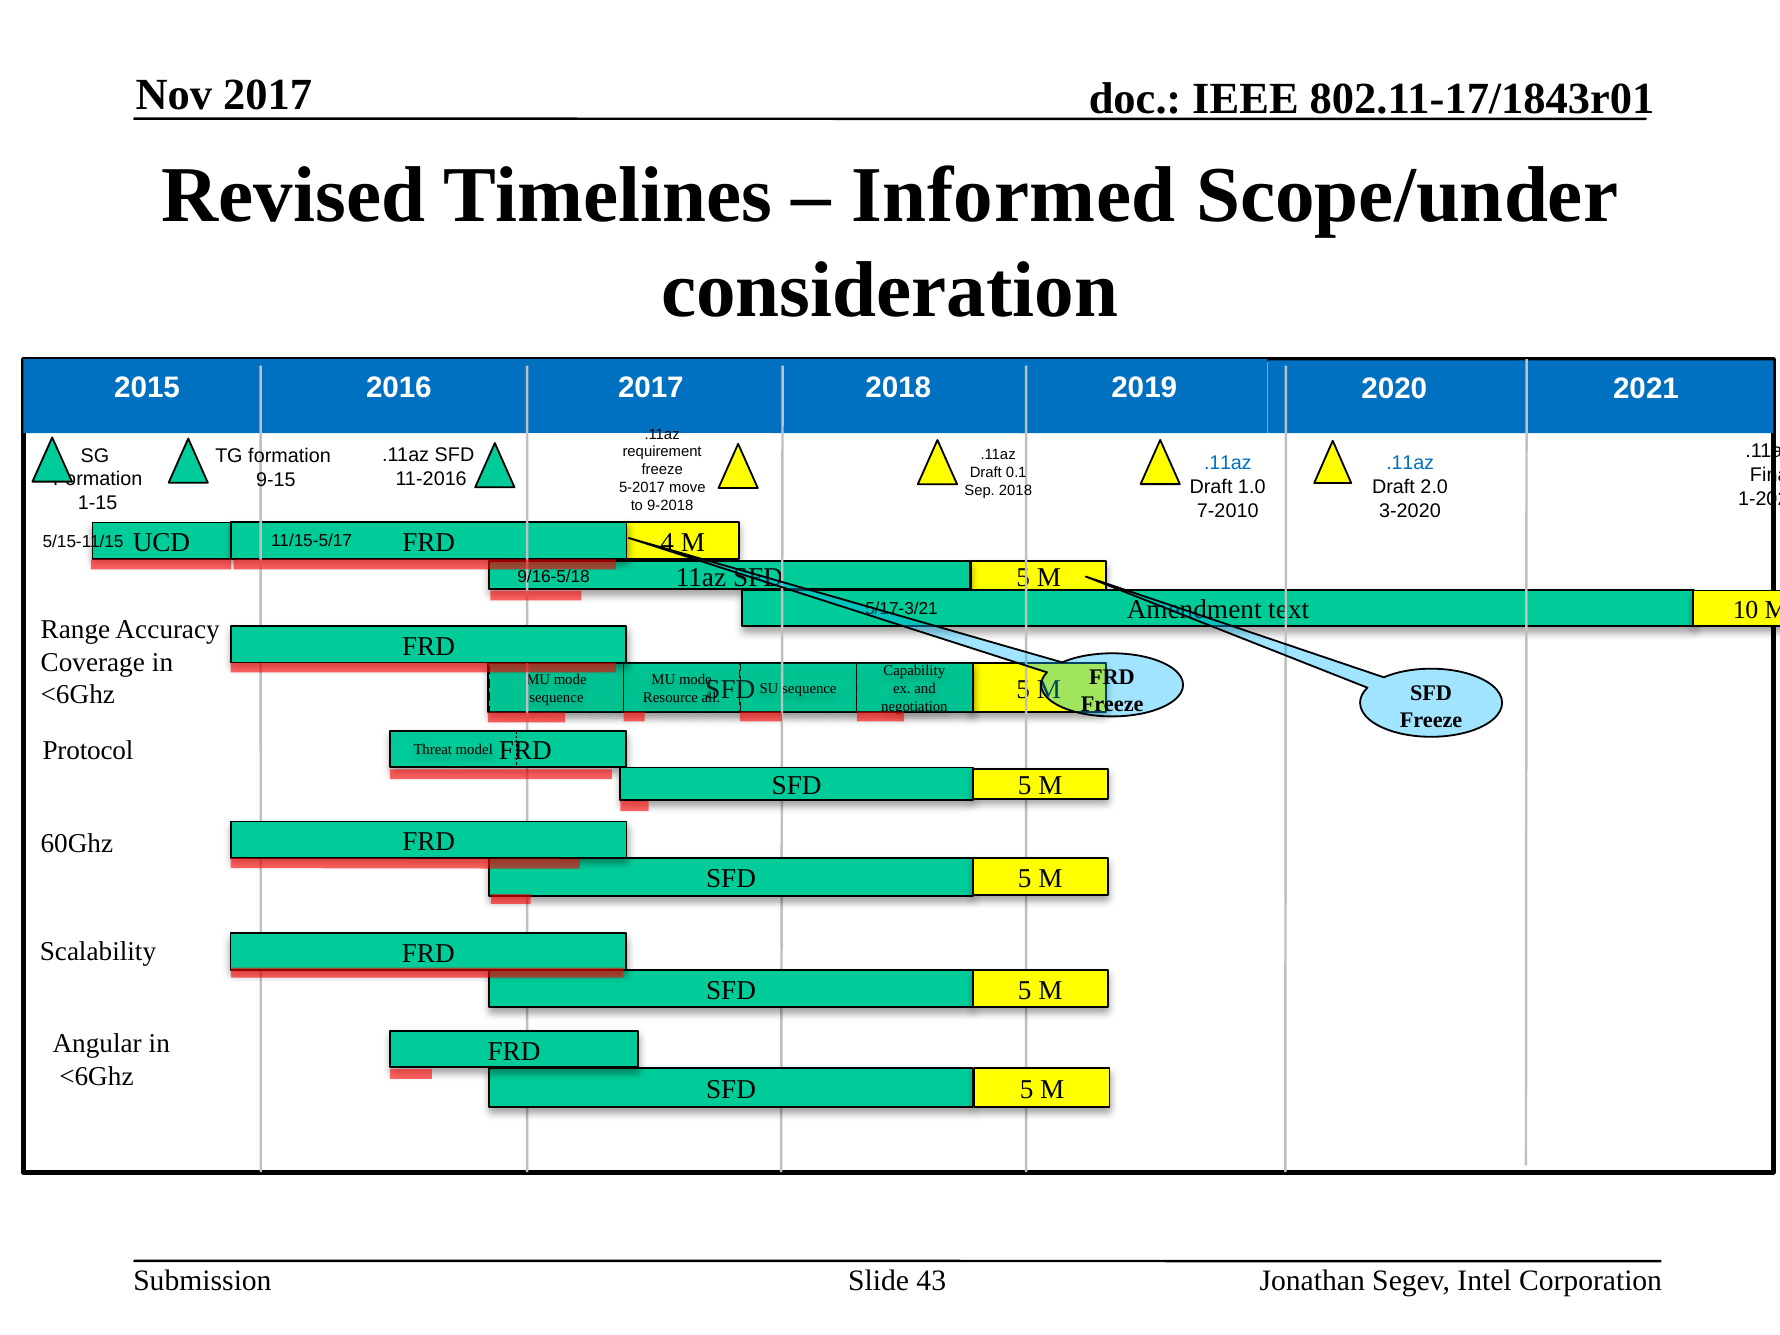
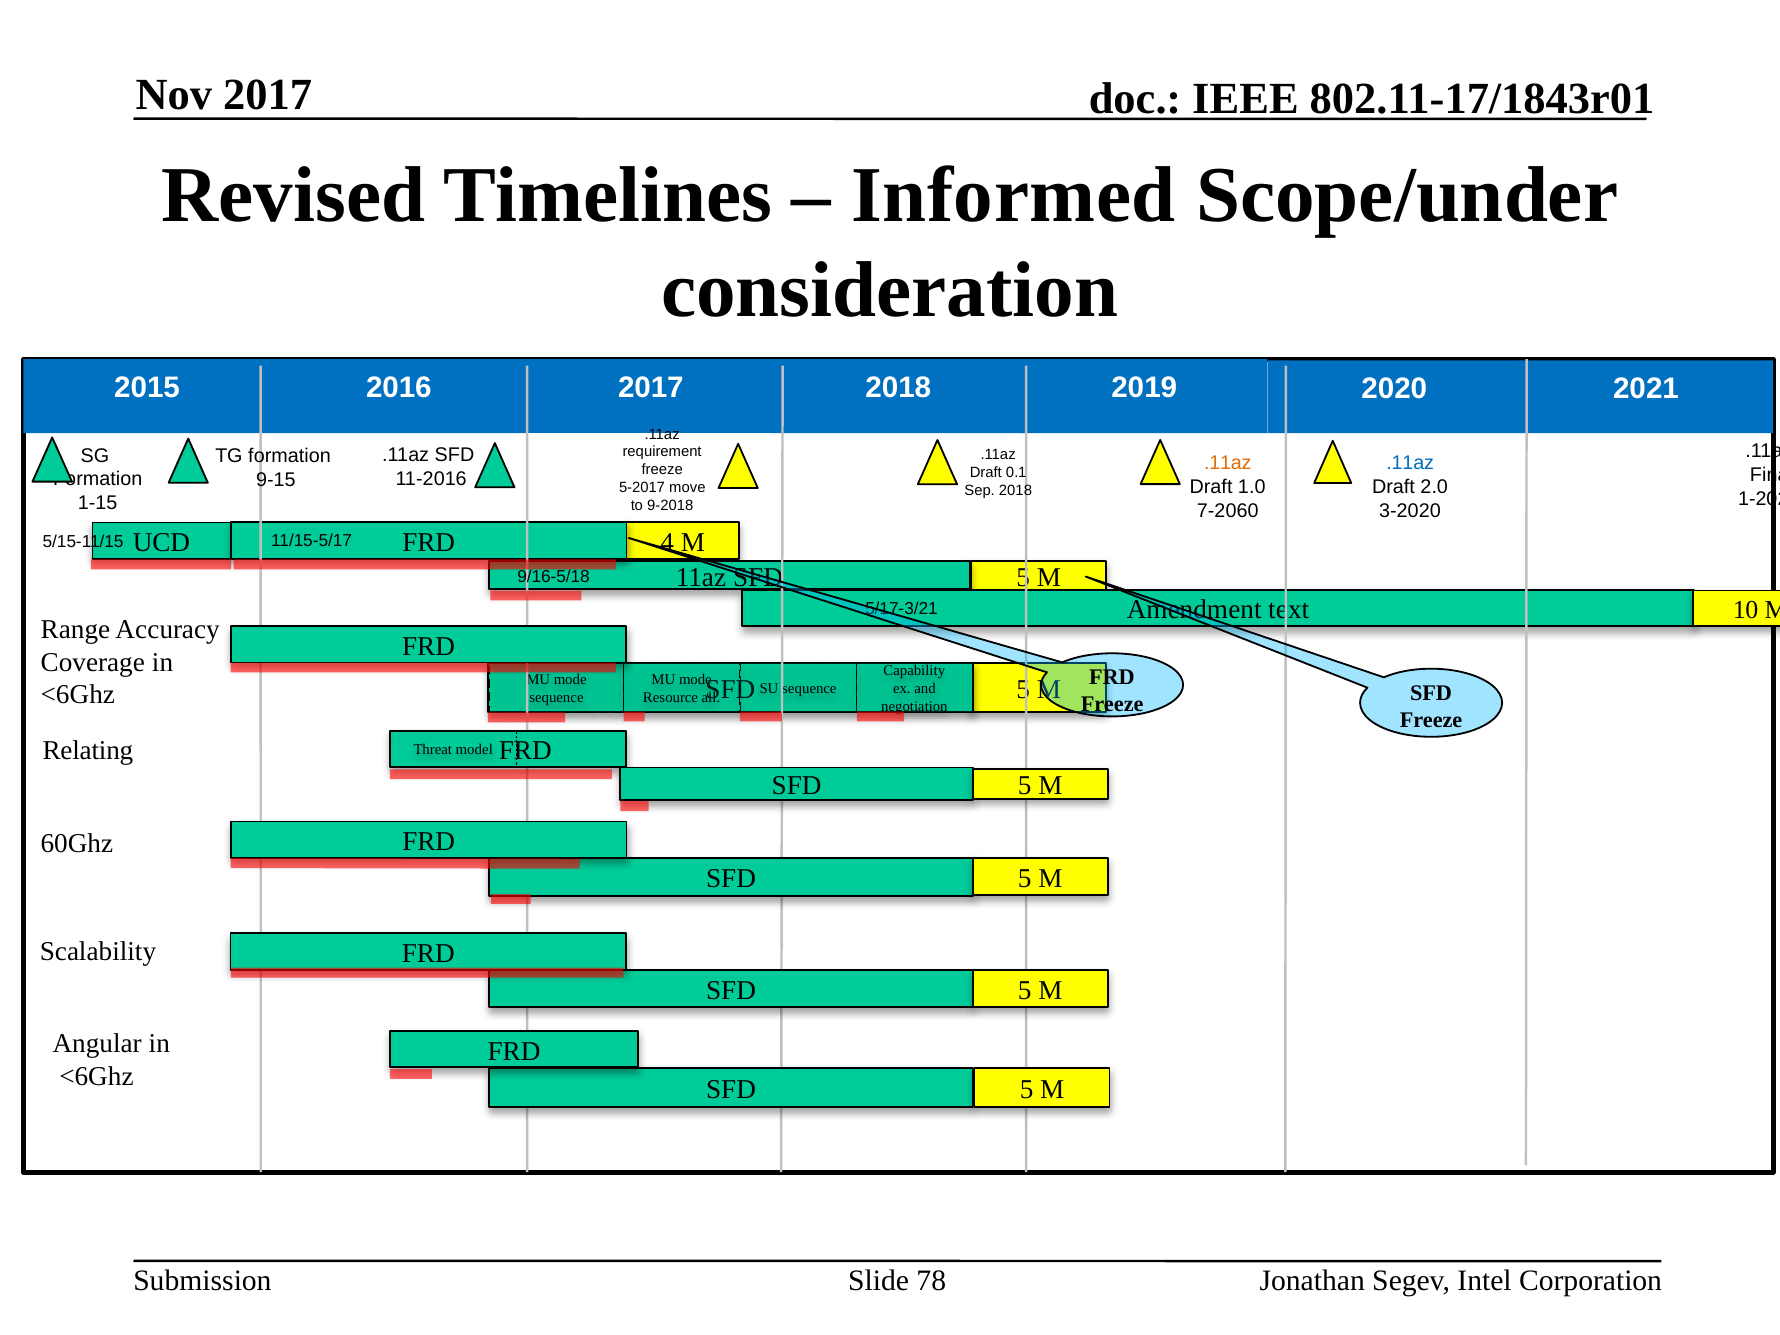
.11az colour: blue -> orange (1228, 463)
7-2010: 7-2010 -> 7-2060 (1228, 511)
Protocol: Protocol -> Relating (88, 751)
43: 43 -> 78 (931, 1280)
